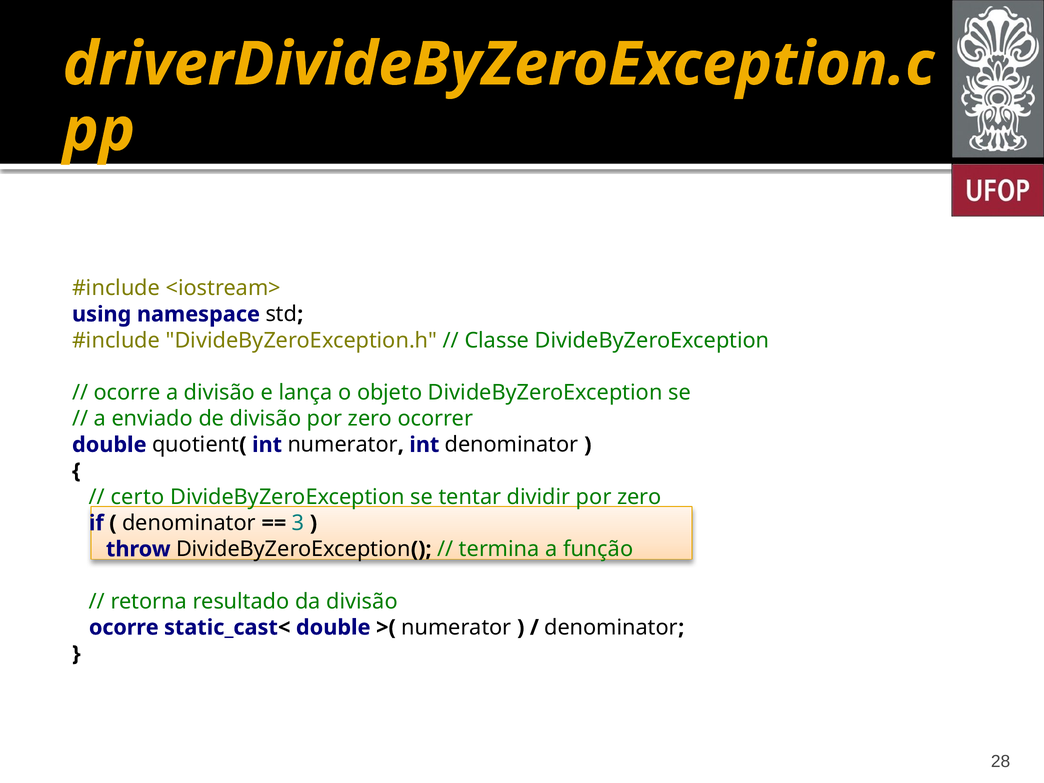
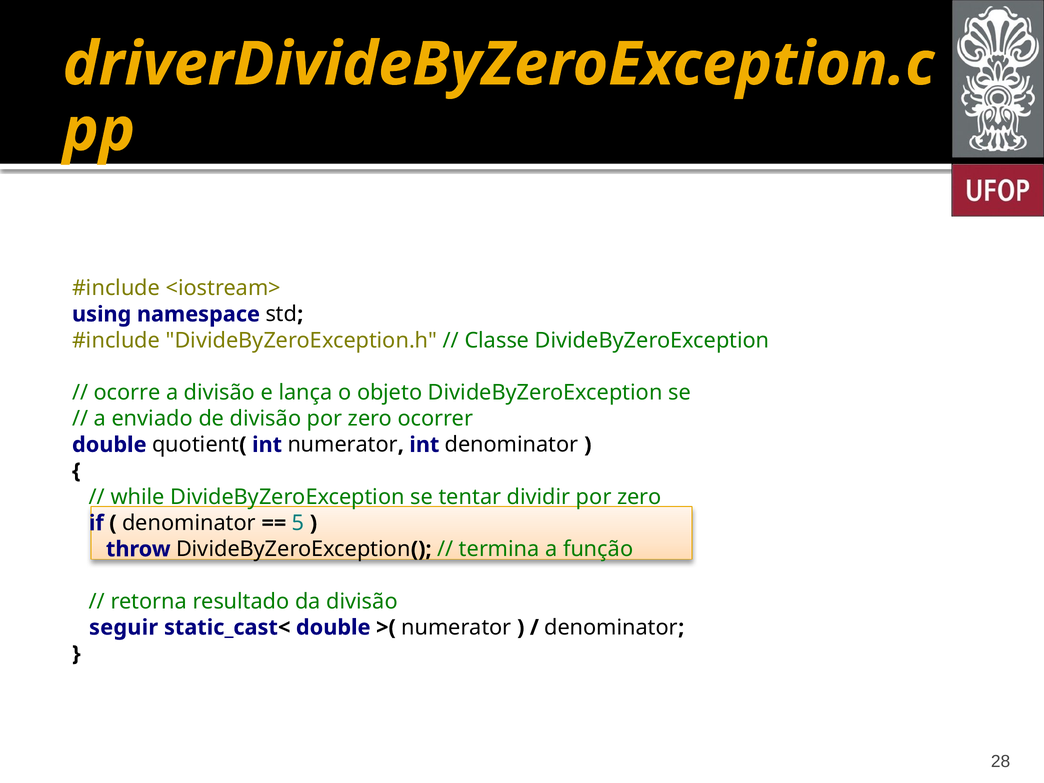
certo: certo -> while (138, 497)
3: 3 -> 5 (298, 523)
ocorre: ocorre -> seguir (124, 627)
